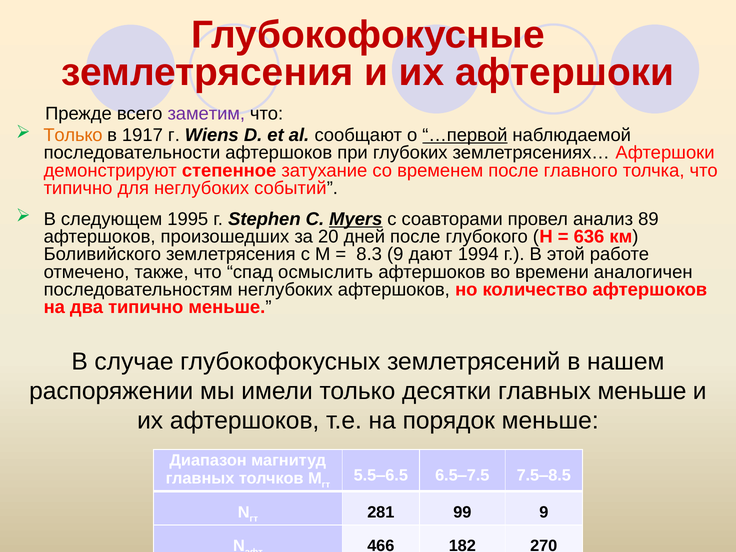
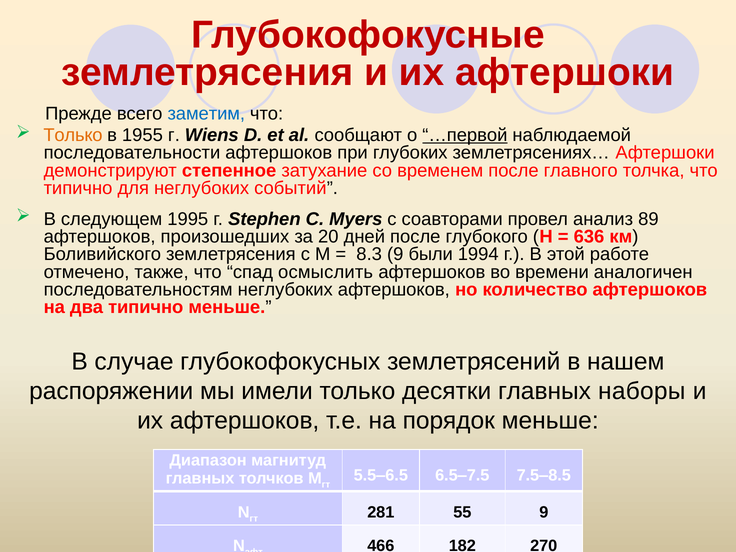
заметим colour: purple -> blue (206, 114)
1917: 1917 -> 1955 (142, 135)
Myers underline: present -> none (356, 219)
дают: дают -> были (431, 254)
главных меньше: меньше -> наборы (642, 391)
99: 99 -> 55 (462, 512)
